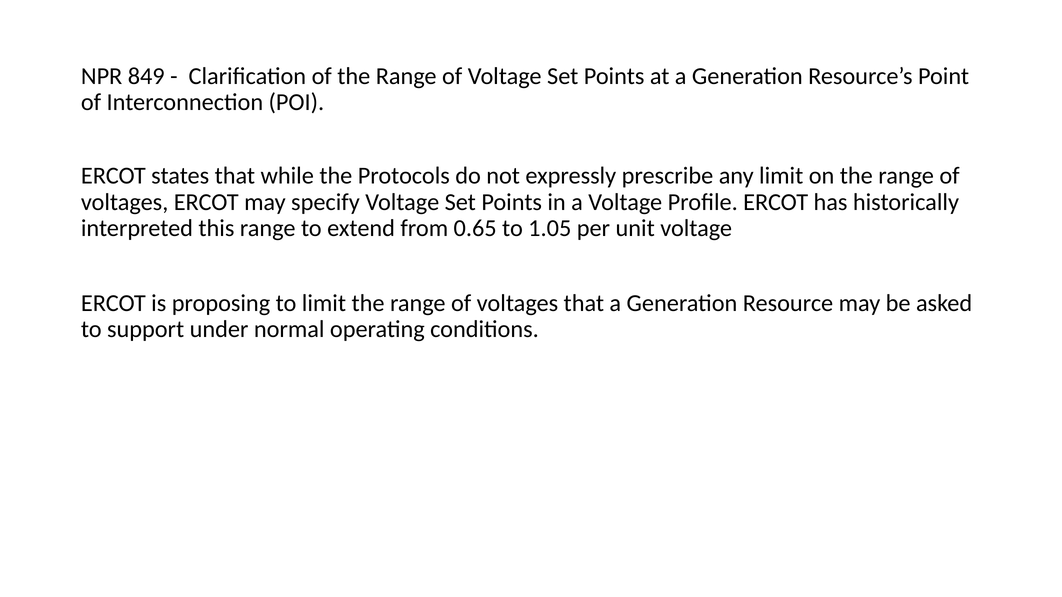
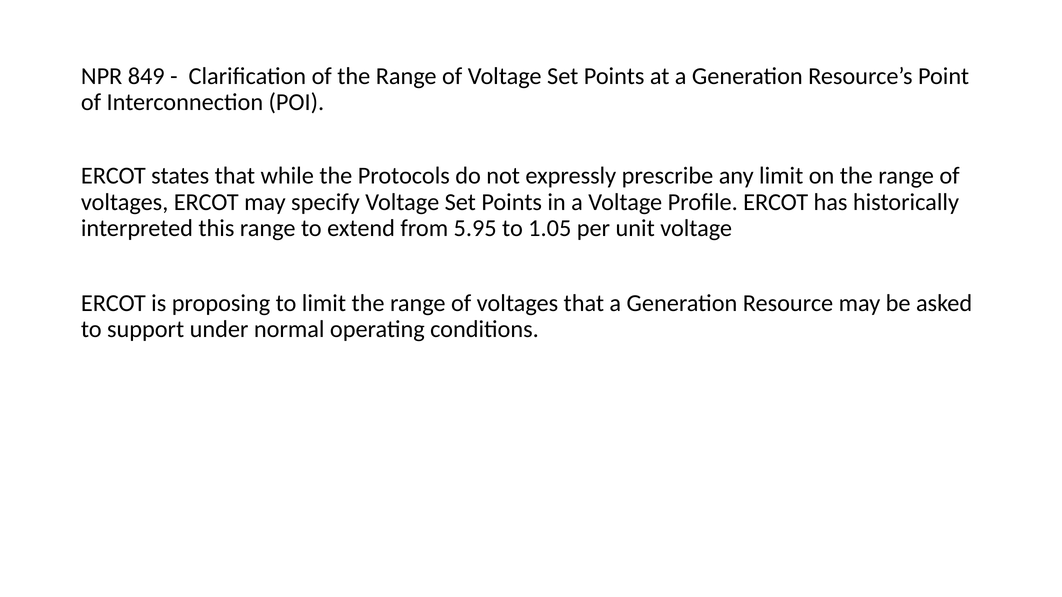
0.65: 0.65 -> 5.95 (475, 229)
